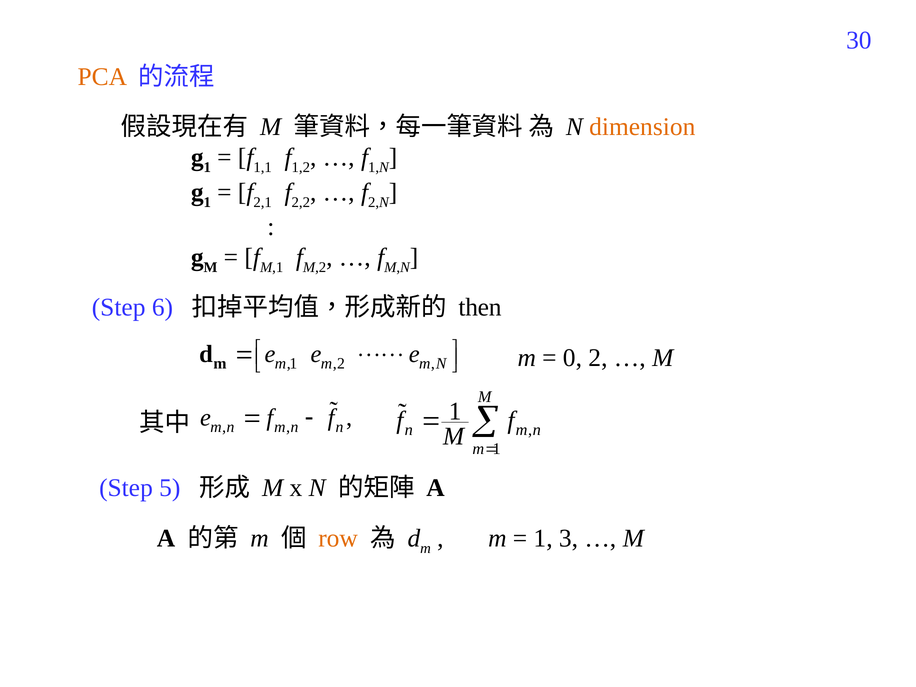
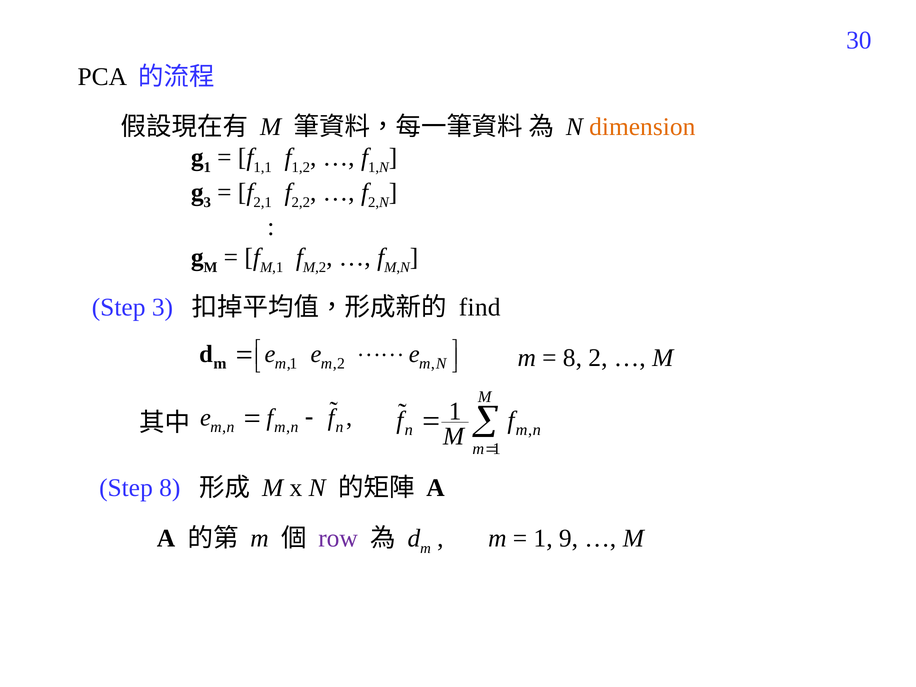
PCA colour: orange -> black (102, 77)
1: 1 -> 3 (207, 202)
Step 6: 6 -> 3 (162, 307)
then: then -> find (480, 307)
0: 0 -> 8 (572, 358)
Step 5: 5 -> 8 (170, 488)
row colour: orange -> purple (338, 538)
3: 3 -> 9 (568, 538)
